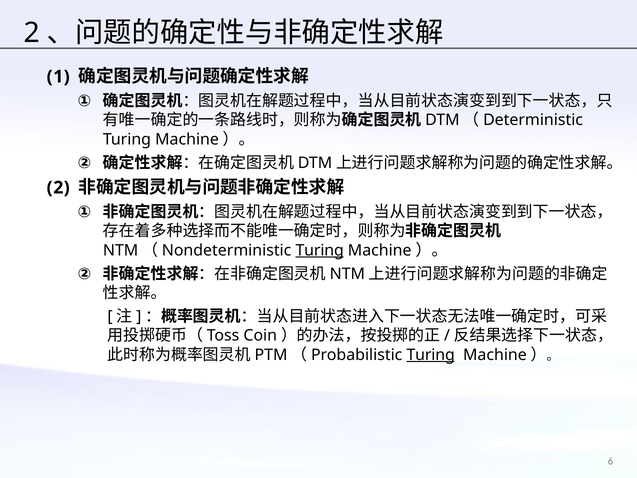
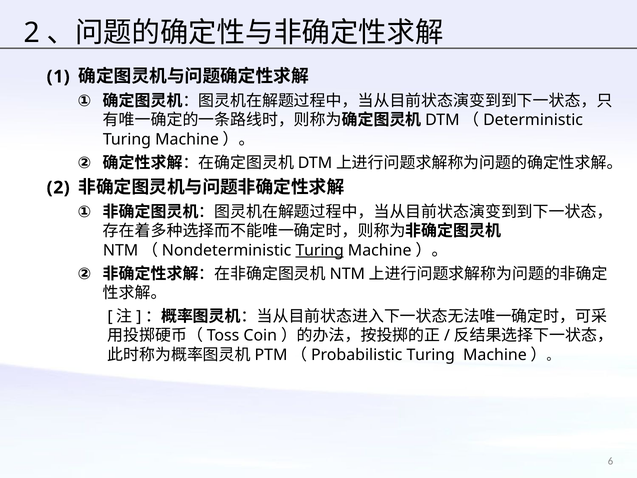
Turing underline: present -> none (431, 355)
